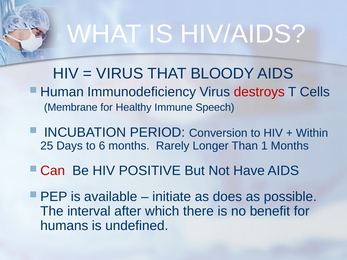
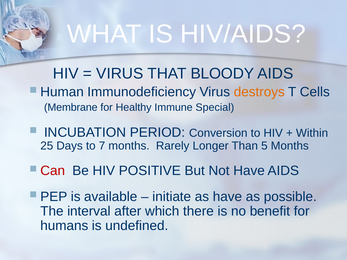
destroys colour: red -> orange (259, 92)
Speech: Speech -> Special (215, 107)
6: 6 -> 7 (102, 146)
1: 1 -> 5 (264, 146)
as does: does -> have (228, 197)
